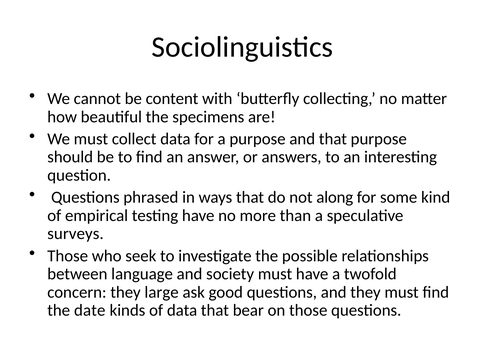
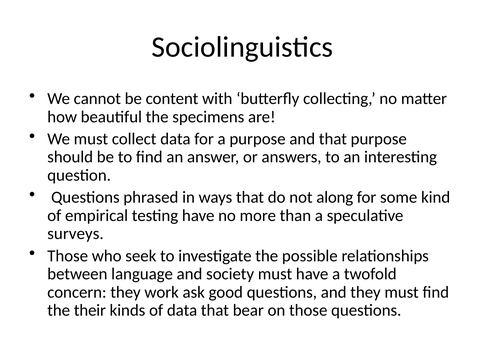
large: large -> work (162, 292)
date: date -> their (90, 310)
